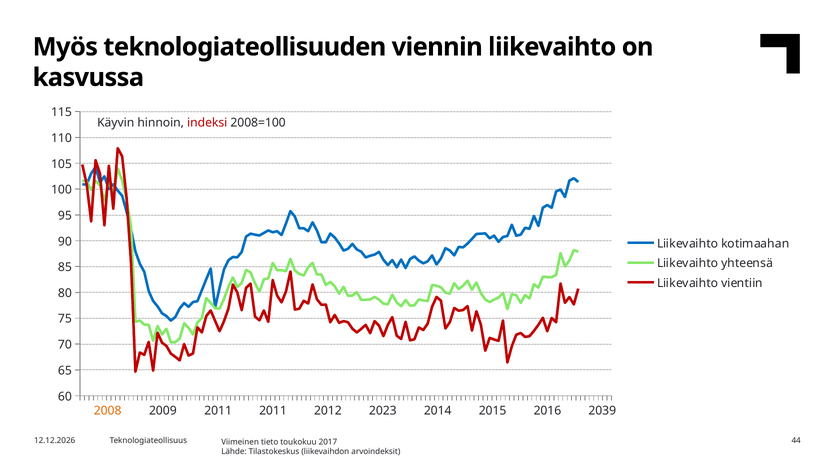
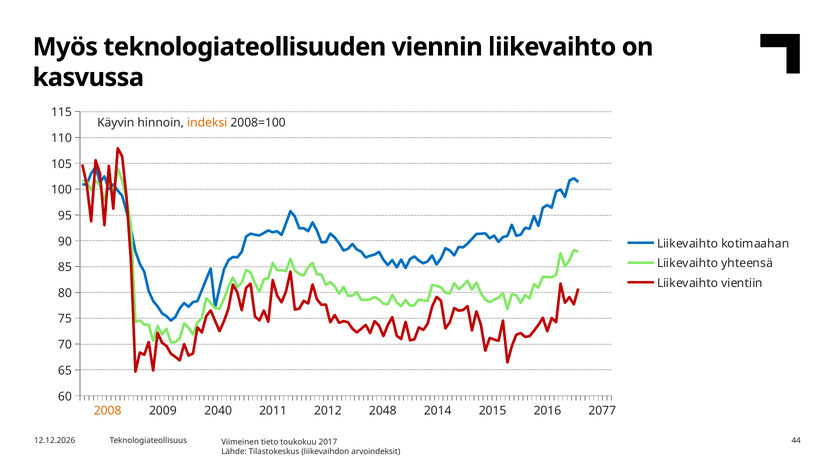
indeksi colour: red -> orange (207, 123)
2009 2011: 2011 -> 2040 (218, 411)
2023: 2023 -> 2048 (383, 411)
2039: 2039 -> 2077 (602, 411)
